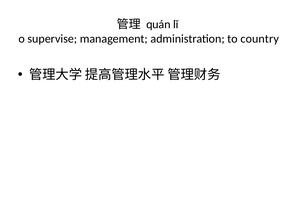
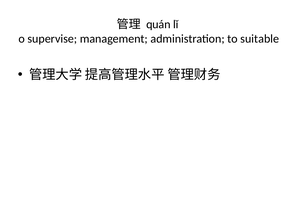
country: country -> suitable (260, 39)
